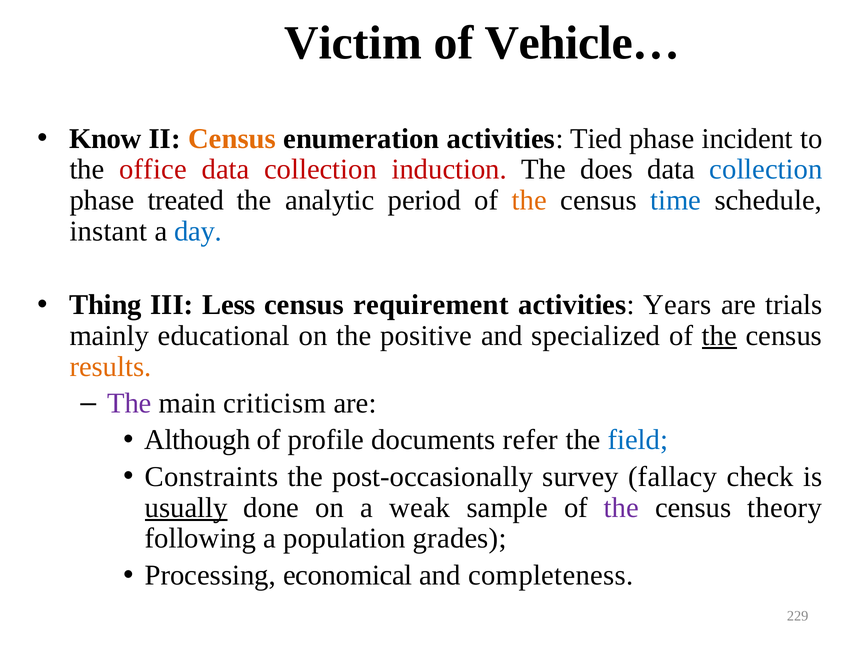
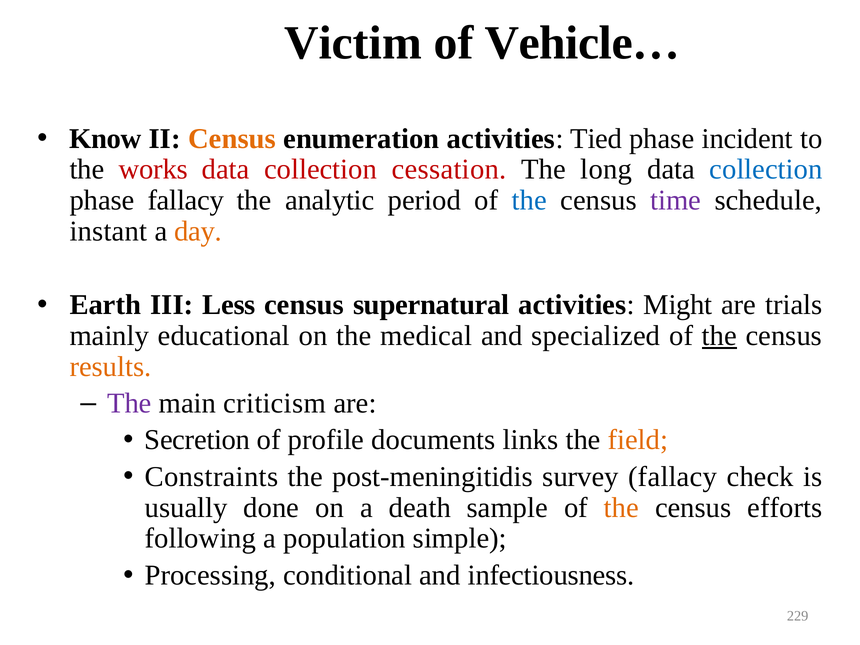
office: office -> works (153, 170)
induction: induction -> cessation (449, 170)
does: does -> long (606, 170)
phase treated: treated -> fallacy (186, 200)
the colour: orange -> blue (529, 200)
time colour: blue -> purple (676, 200)
day colour: blue -> orange (198, 231)
Thing: Thing -> Earth (105, 305)
requirement: requirement -> supernatural (431, 305)
Years: Years -> Might (678, 305)
positive: positive -> medical (426, 336)
Although: Although -> Secretion (197, 440)
refer: refer -> links (531, 440)
field colour: blue -> orange (638, 440)
post-occasionally: post-occasionally -> post-meningitidis (433, 477)
usually underline: present -> none (186, 508)
weak: weak -> death (420, 508)
the colour: purple -> orange (621, 508)
theory: theory -> efforts (785, 508)
grades: grades -> simple (460, 539)
economical: economical -> conditional (348, 575)
completeness: completeness -> infectiousness (551, 575)
